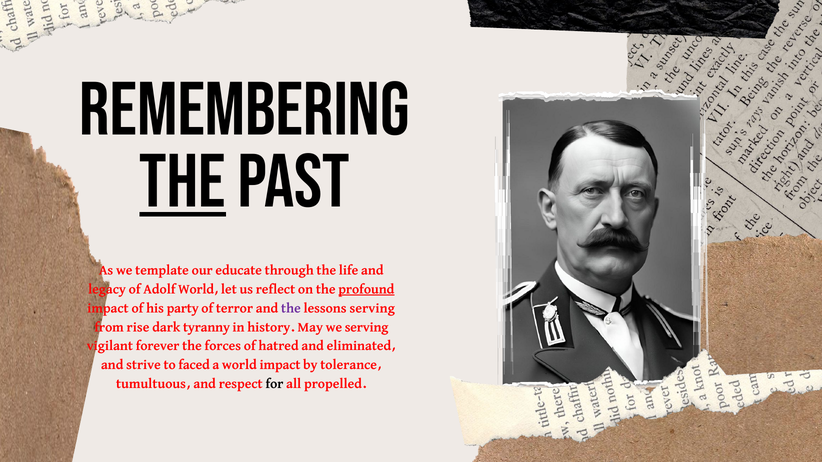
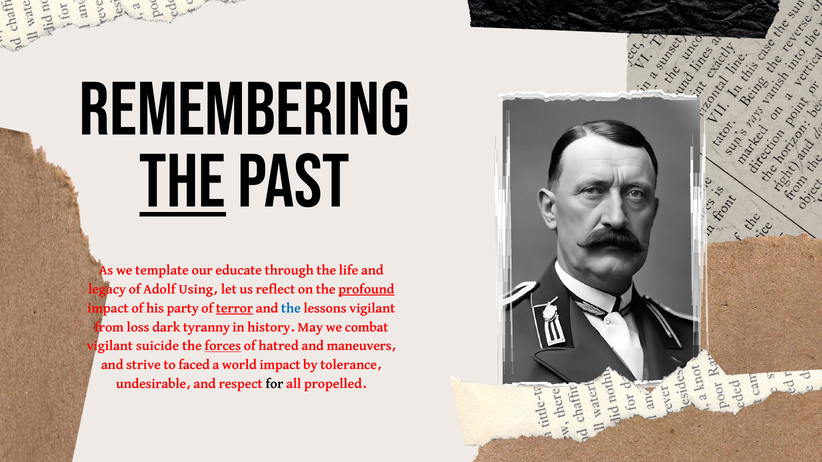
Adolf World: World -> Using (198, 289)
terror underline: none -> present (234, 308)
the colour: purple -> blue (291, 308)
lessons serving: serving -> vigilant (372, 308)
rise: rise -> loss (138, 327)
we serving: serving -> combat (367, 327)
forever: forever -> suicide (158, 346)
forces underline: none -> present (223, 346)
eliminated: eliminated -> maneuvers (361, 346)
tumultuous: tumultuous -> undesirable (153, 384)
